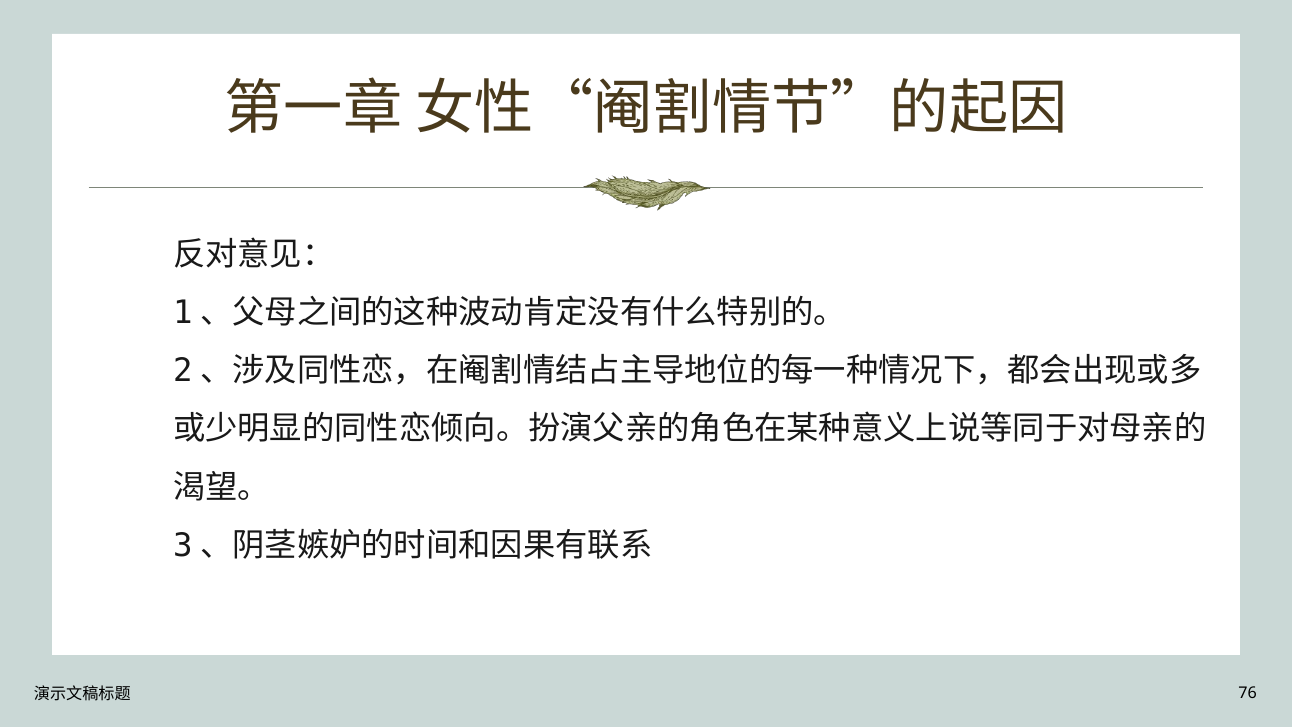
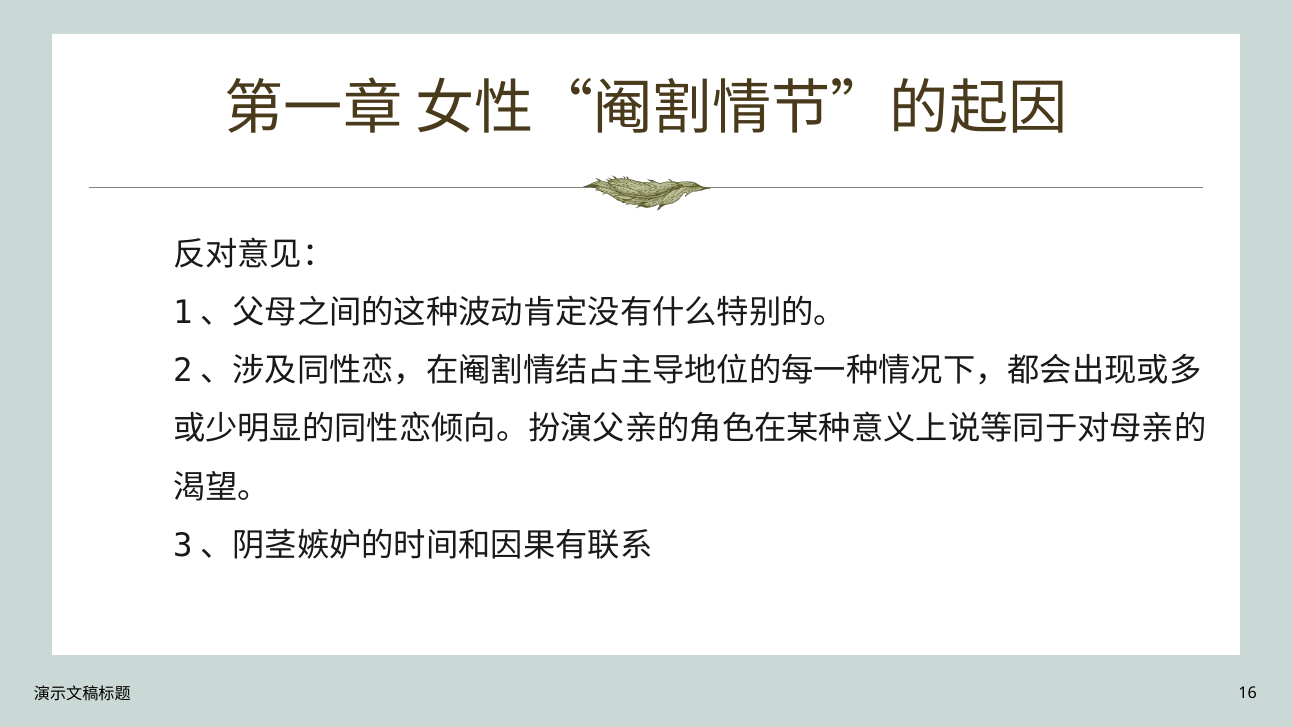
76: 76 -> 16 (1248, 693)
